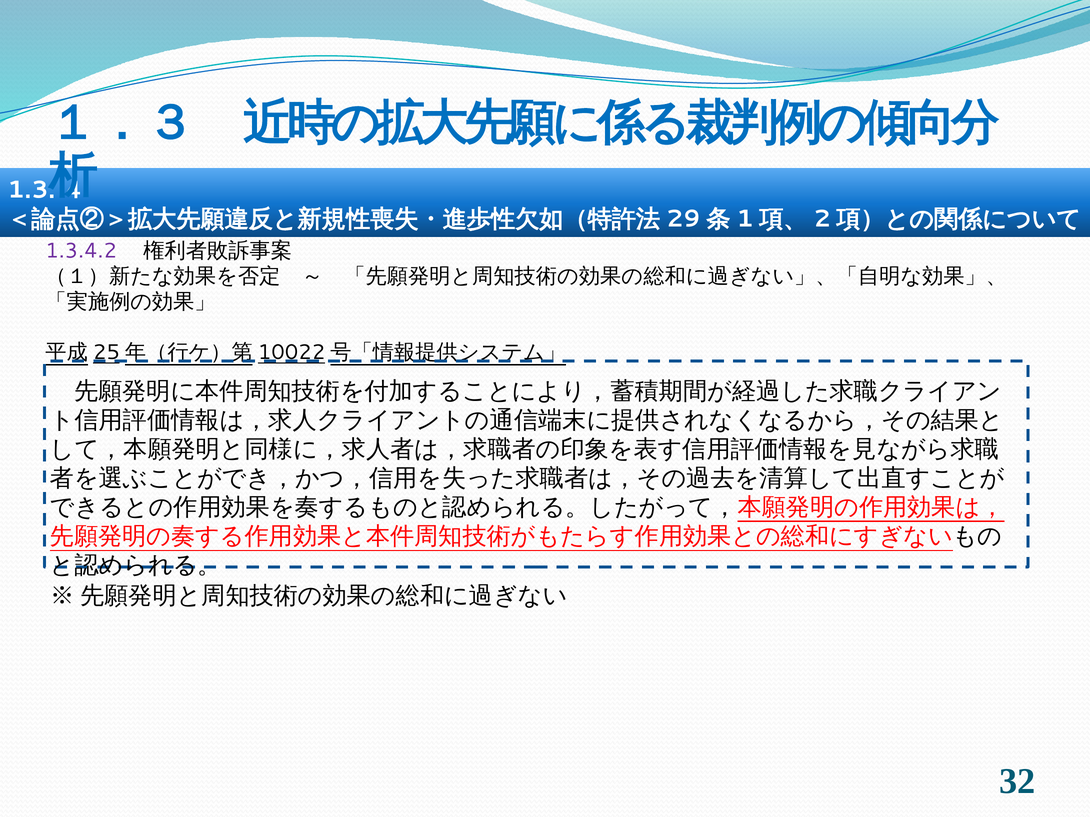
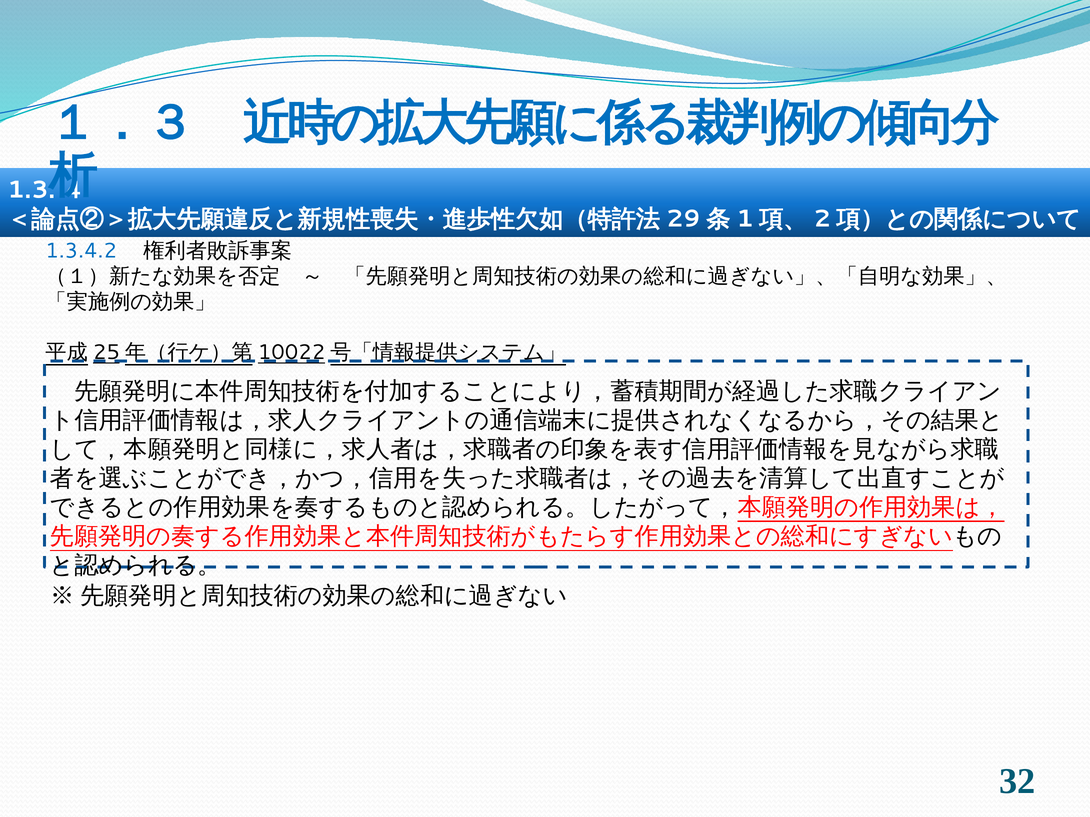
1.3.4.2 colour: purple -> blue (81, 251)
